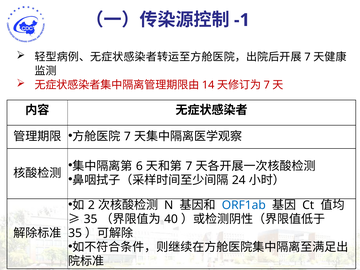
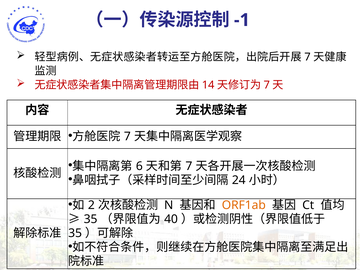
ORF1ab colour: blue -> orange (244, 205)
